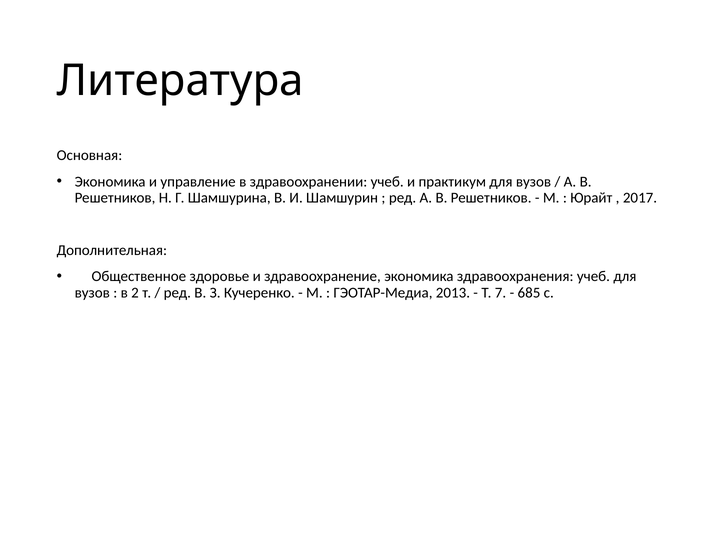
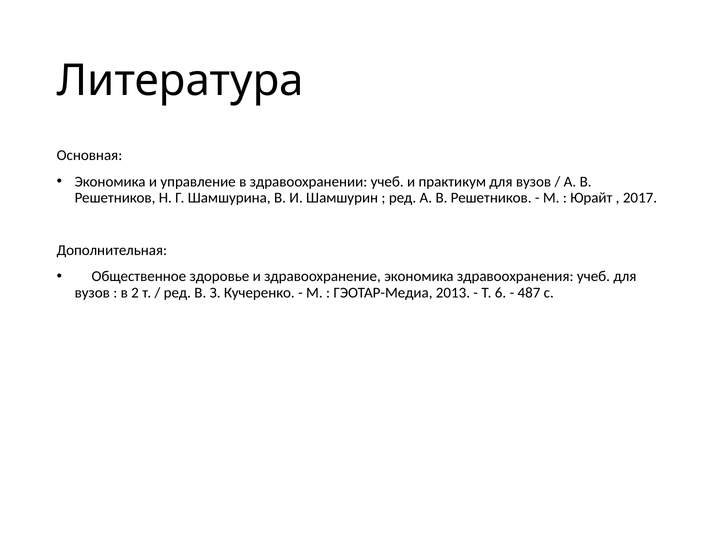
7: 7 -> 6 (501, 293)
685: 685 -> 487 (529, 293)
